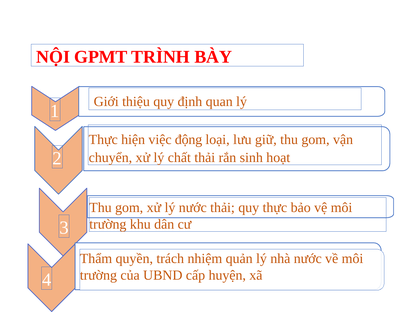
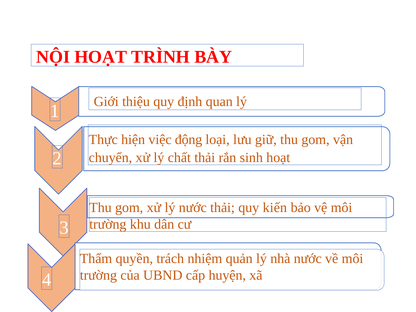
NỘI GPMT: GPMT -> HOẠT (101, 57)
quy thực: thực -> kiến (275, 207)
